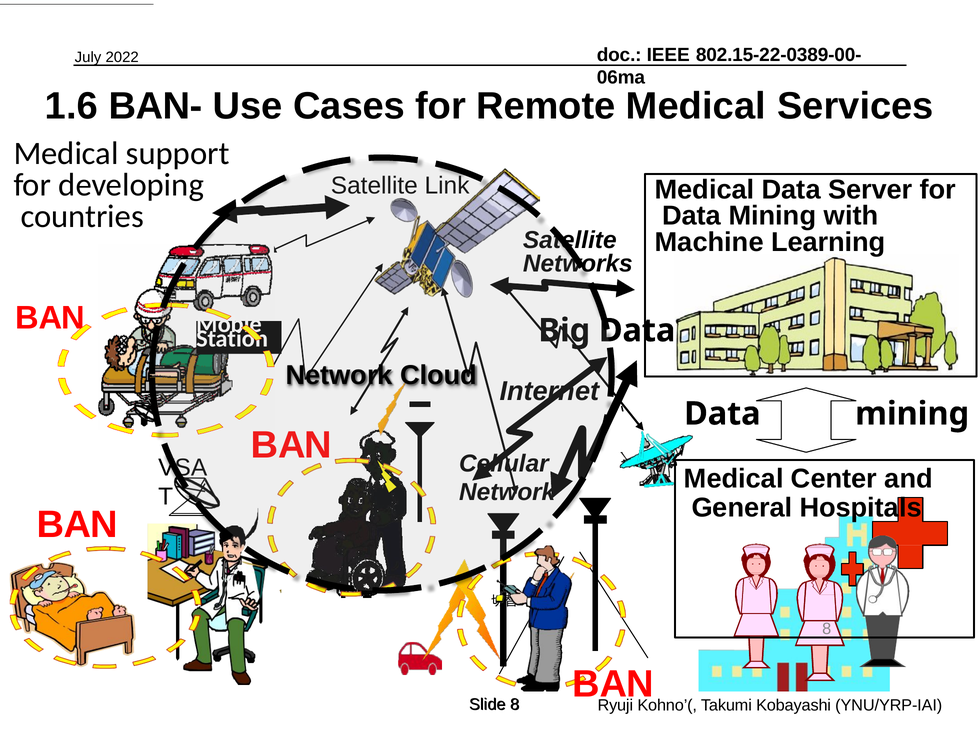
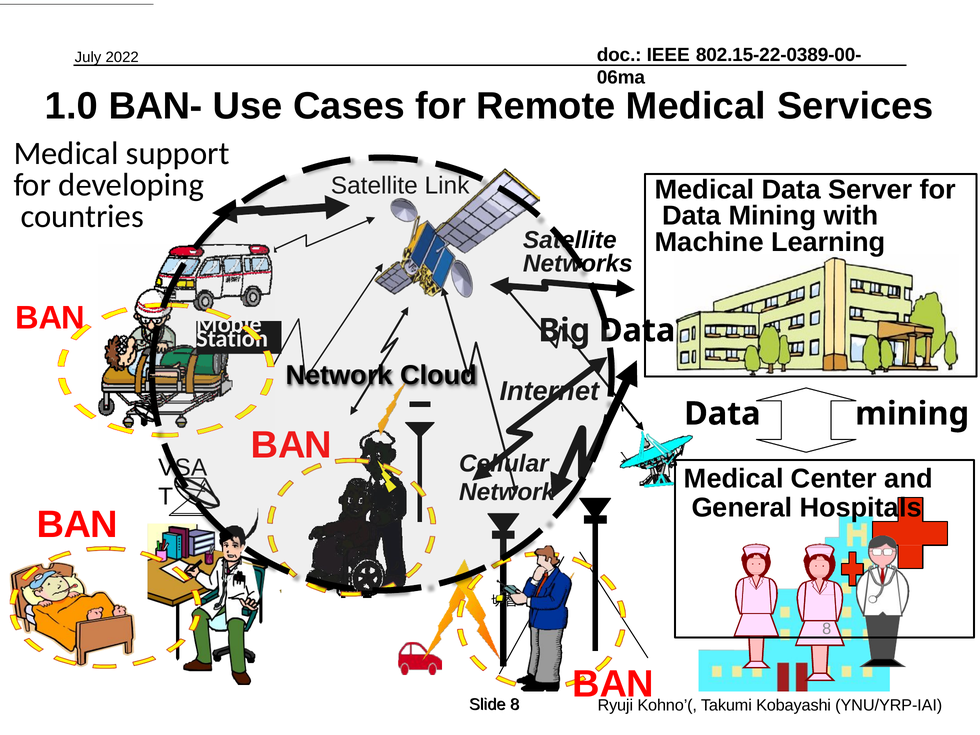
1.6: 1.6 -> 1.0 (71, 106)
